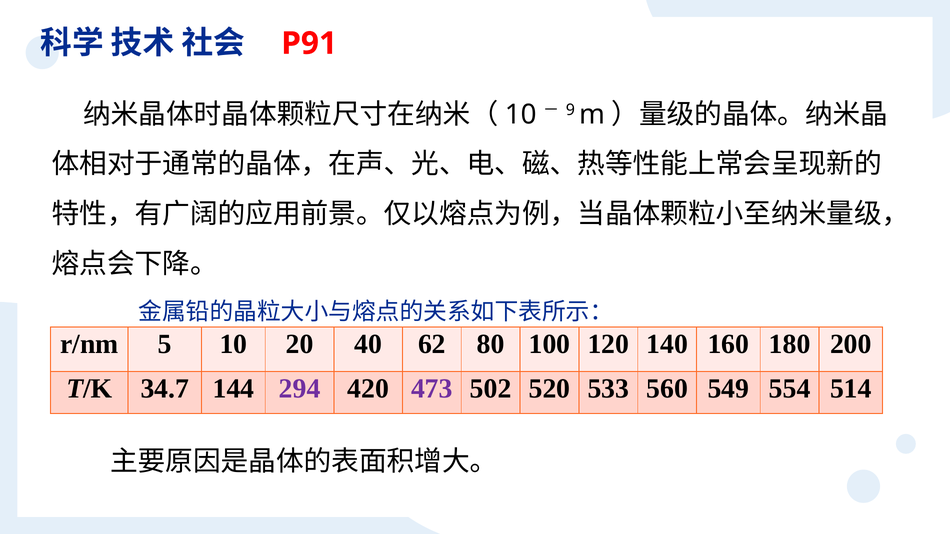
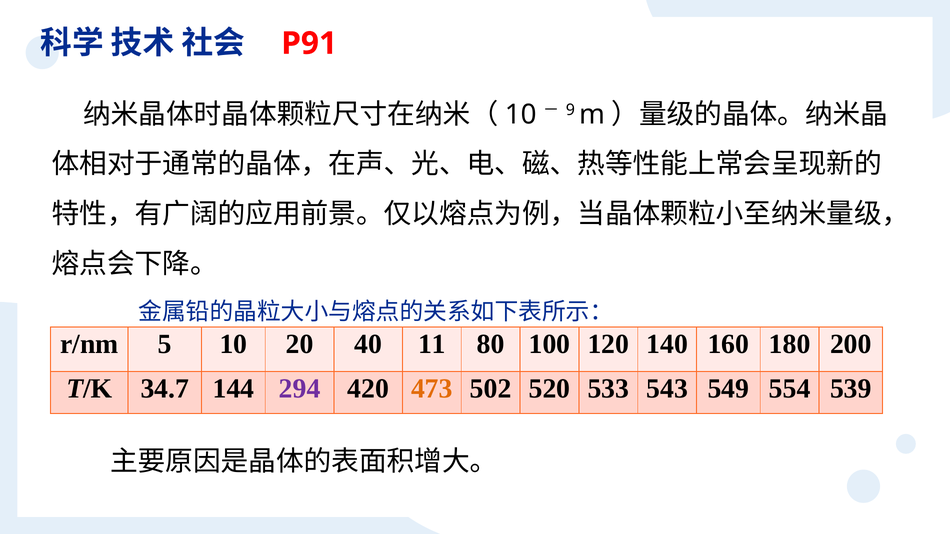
62: 62 -> 11 (432, 345)
473 colour: purple -> orange (432, 389)
560: 560 -> 543 (667, 389)
514: 514 -> 539 (851, 389)
